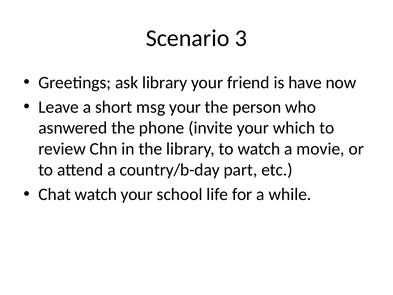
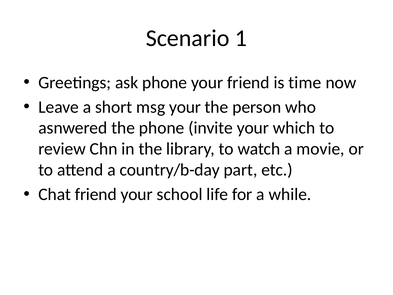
3: 3 -> 1 (241, 38)
ask library: library -> phone (165, 82)
have: have -> time (305, 82)
Chat watch: watch -> friend (96, 194)
